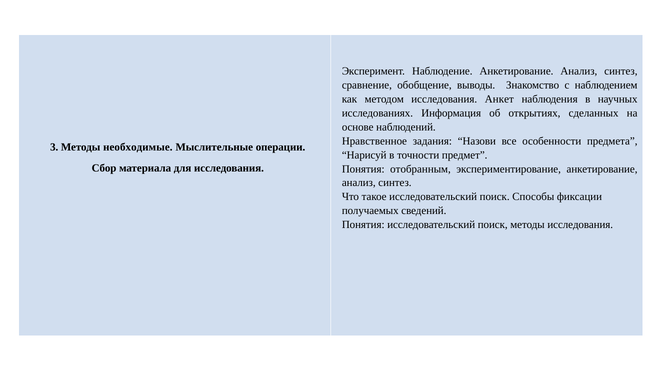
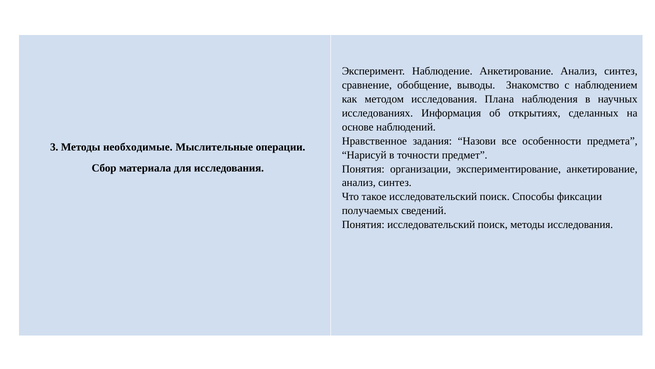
Анкет: Анкет -> Плана (499, 99)
отобранным: отобранным -> организации (421, 169)
